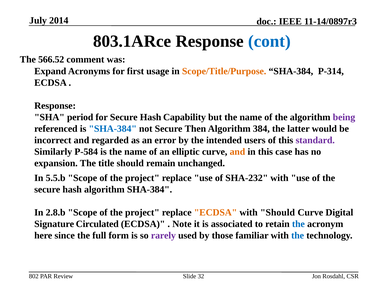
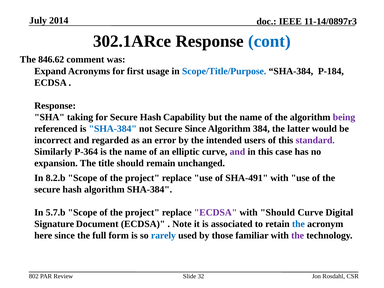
803.1ARce: 803.1ARce -> 302.1ARce (132, 41)
566.52: 566.52 -> 846.62 (51, 60)
Scope/Title/Purpose colour: orange -> blue (224, 71)
P-314: P-314 -> P-184 (331, 71)
period: period -> taking (80, 117)
Secure Then: Then -> Since (195, 129)
P-584: P-584 -> P-364 (86, 152)
and colour: orange -> purple (237, 152)
5.5.b: 5.5.b -> 8.2.b (56, 178)
SHA-232: SHA-232 -> SHA-491 (247, 178)
2.8.b: 2.8.b -> 5.7.b (56, 213)
ECDSA colour: orange -> purple (216, 213)
Circulated: Circulated -> Document (97, 224)
rarely colour: purple -> blue (163, 236)
the colour: blue -> purple (298, 236)
